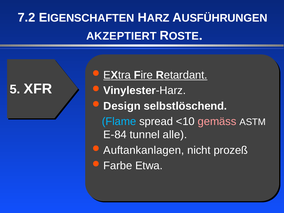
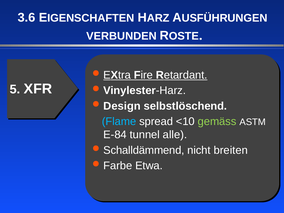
7.2: 7.2 -> 3.6 (27, 17)
AKZEPTIERT: AKZEPTIERT -> VERBUNDEN (121, 36)
gemäss colour: pink -> light green (217, 121)
Auftankanlagen: Auftankanlagen -> Schalldämmend (144, 150)
prozeß: prozeß -> breiten (231, 150)
